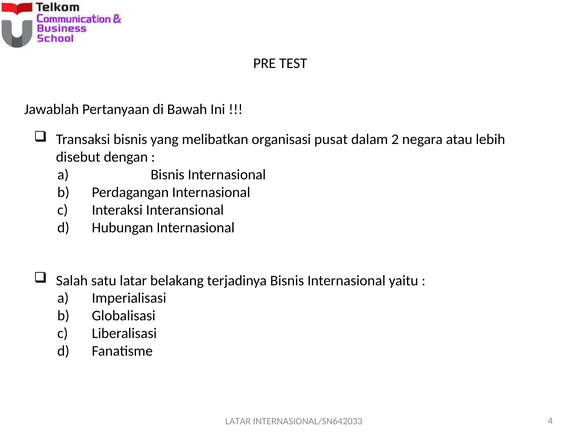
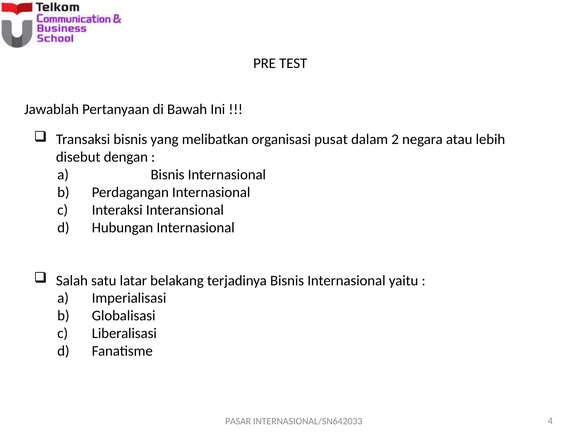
LATAR: LATAR -> PASAR (238, 421)
